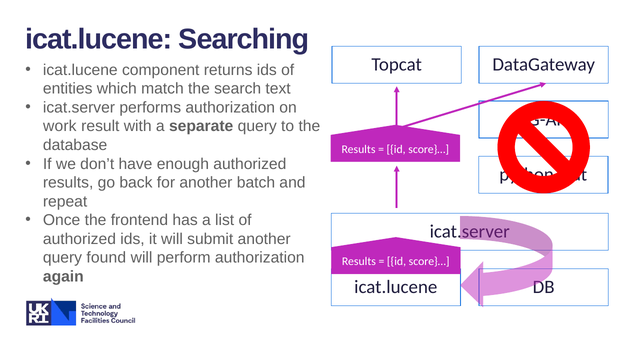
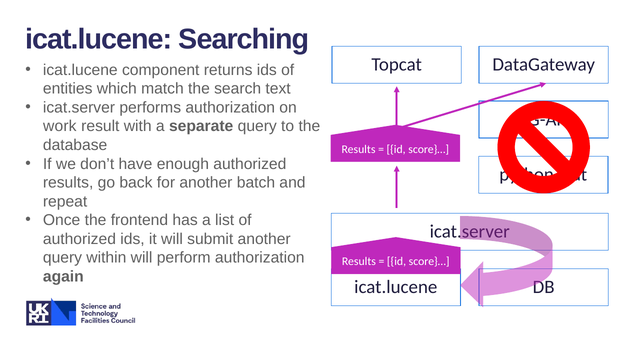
found: found -> within (106, 258)
